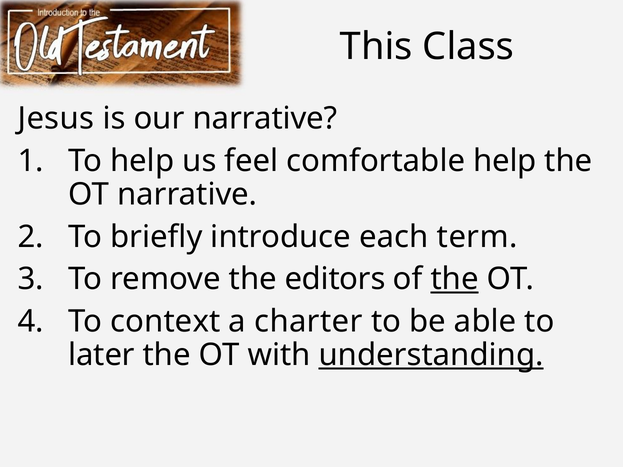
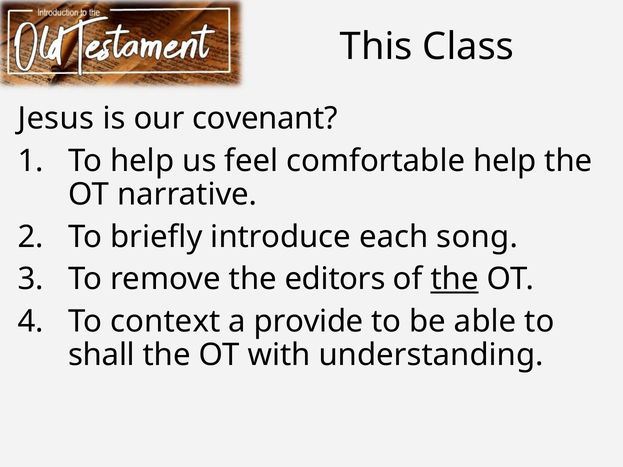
our narrative: narrative -> covenant (265, 119)
term: term -> song (477, 237)
charter: charter -> provide (309, 321)
later: later -> shall (102, 355)
understanding underline: present -> none (431, 355)
